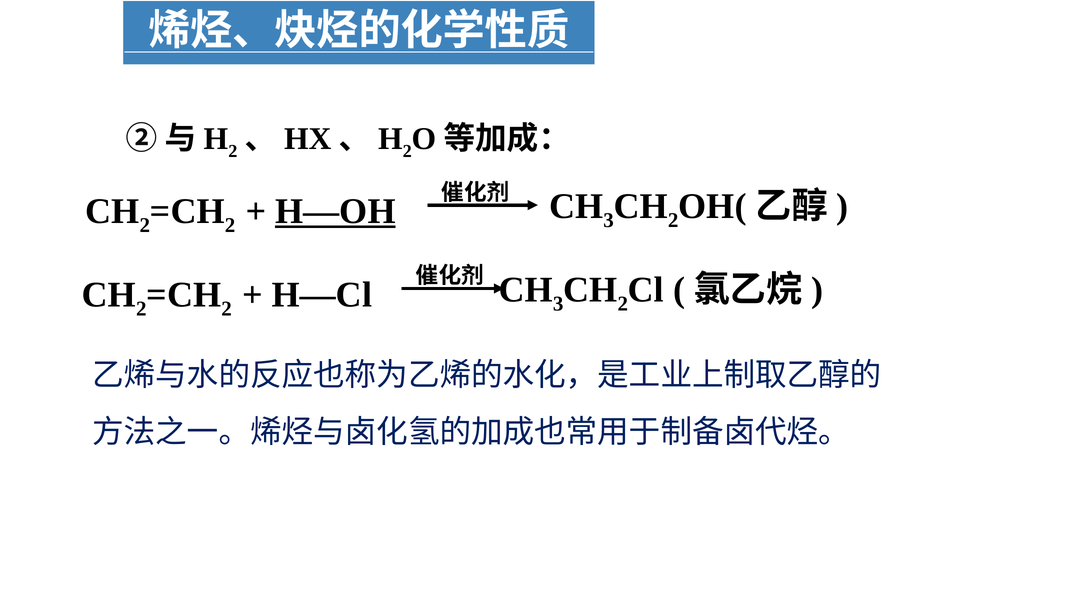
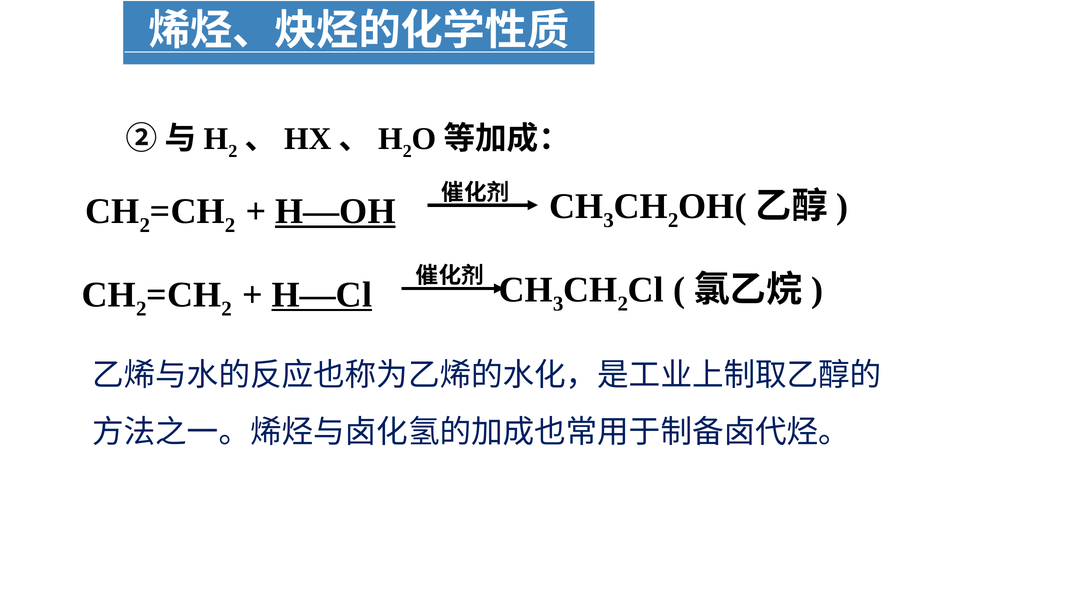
H—Cl underline: none -> present (322, 294)
